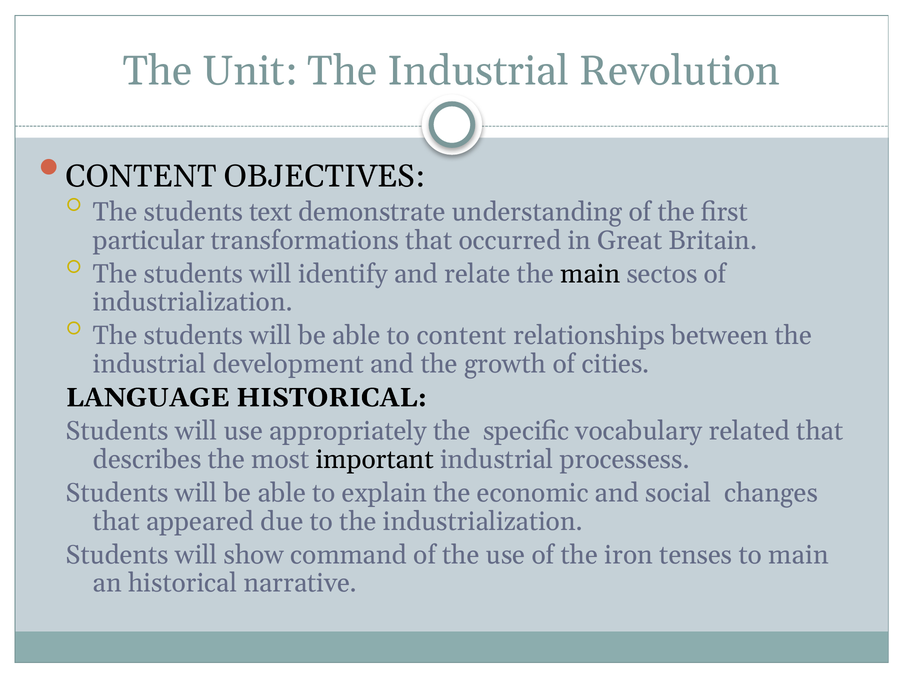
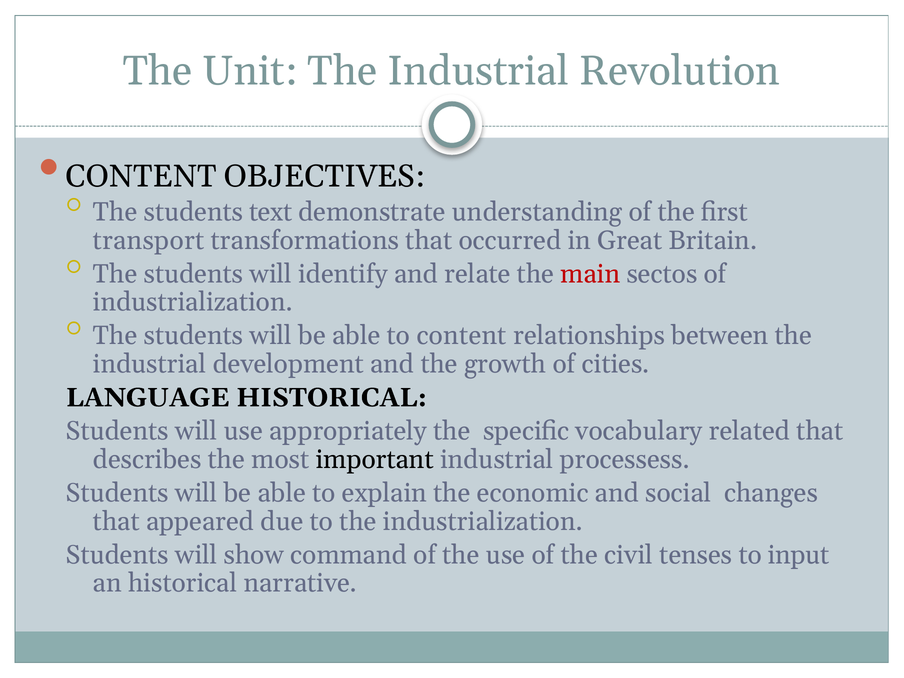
particular: particular -> transport (149, 240)
main colour: black -> red (590, 274)
iron: iron -> civil (629, 555)
to main: main -> input (799, 555)
